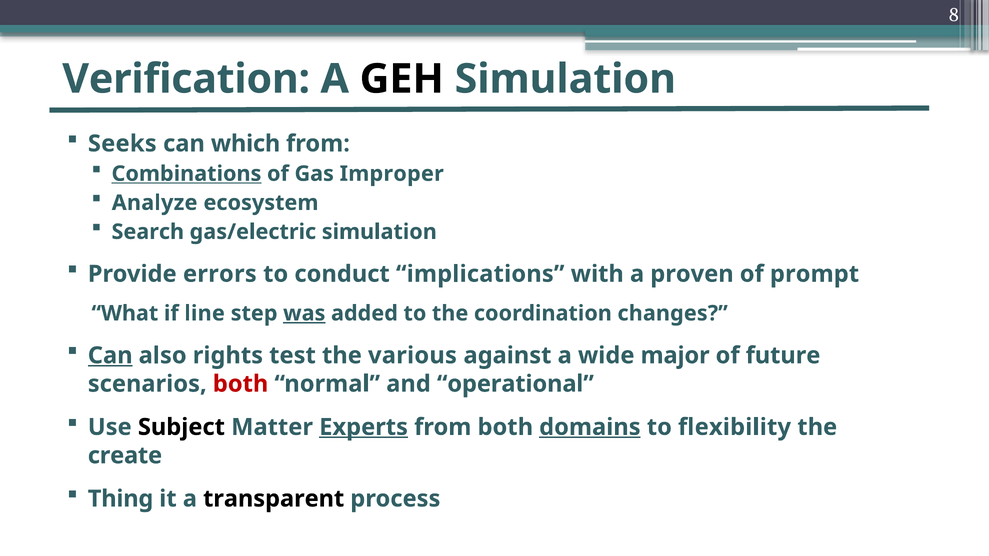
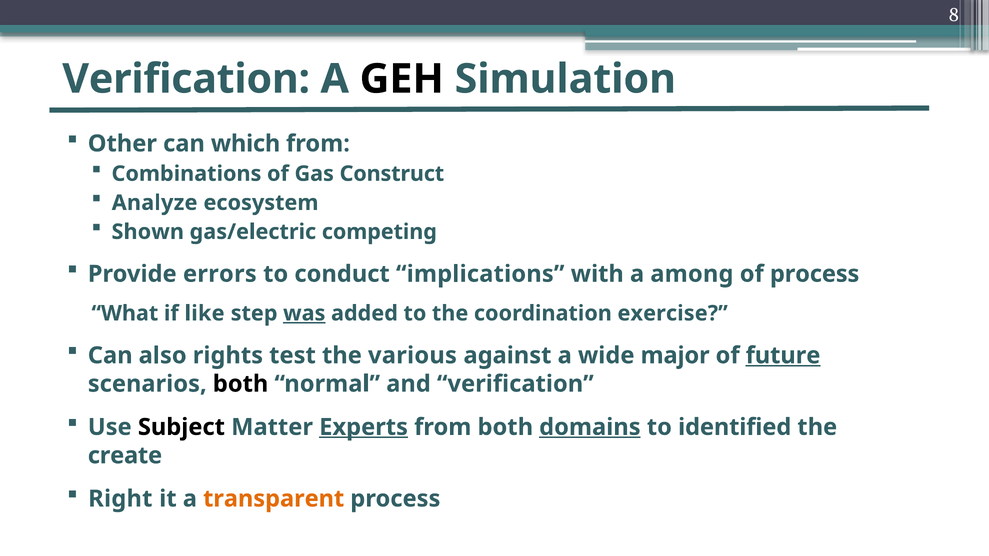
Seeks: Seeks -> Other (122, 144)
Combinations underline: present -> none (186, 174)
Improper: Improper -> Construct (392, 174)
Search: Search -> Shown (148, 232)
gas/electric simulation: simulation -> competing (379, 232)
proven: proven -> among (692, 274)
of prompt: prompt -> process (815, 274)
line: line -> like (205, 314)
changes: changes -> exercise (673, 314)
Can underline: present -> none (110, 356)
future underline: none -> present (783, 356)
both colour: red -> black (241, 384)
and operational: operational -> verification (515, 384)
flexibility: flexibility -> identified (735, 427)
Thing: Thing -> Right (120, 499)
transparent colour: black -> orange (274, 499)
